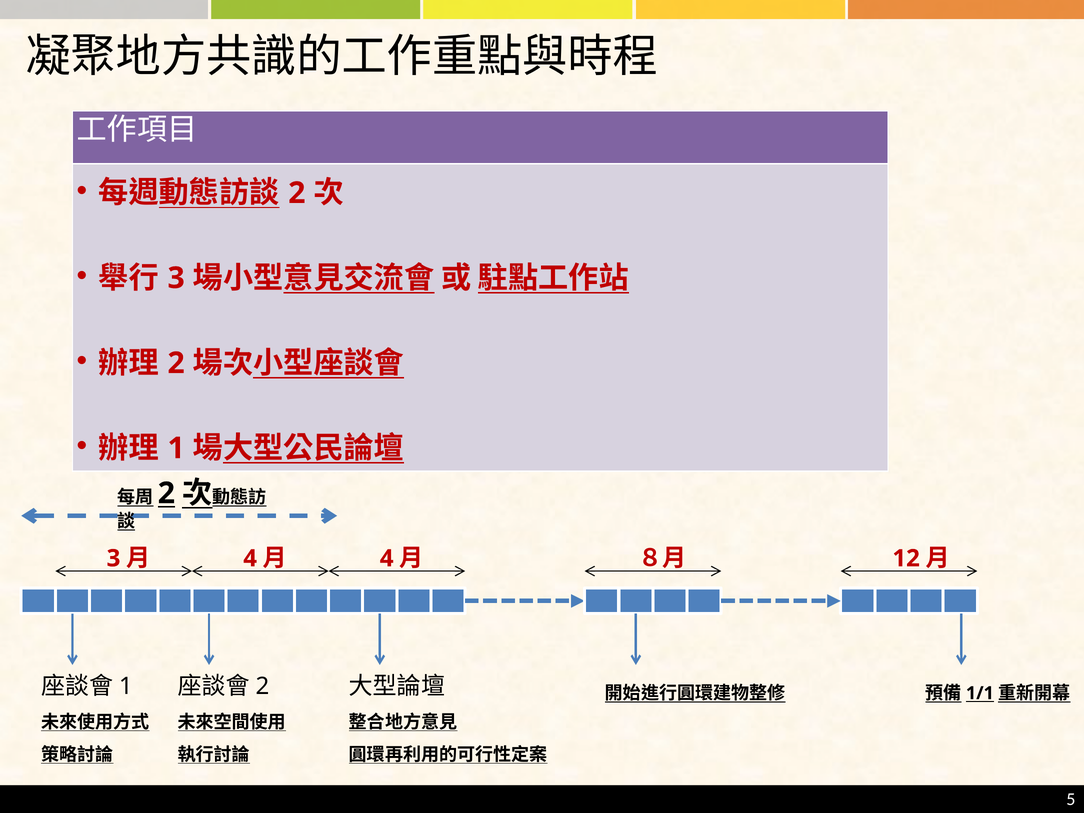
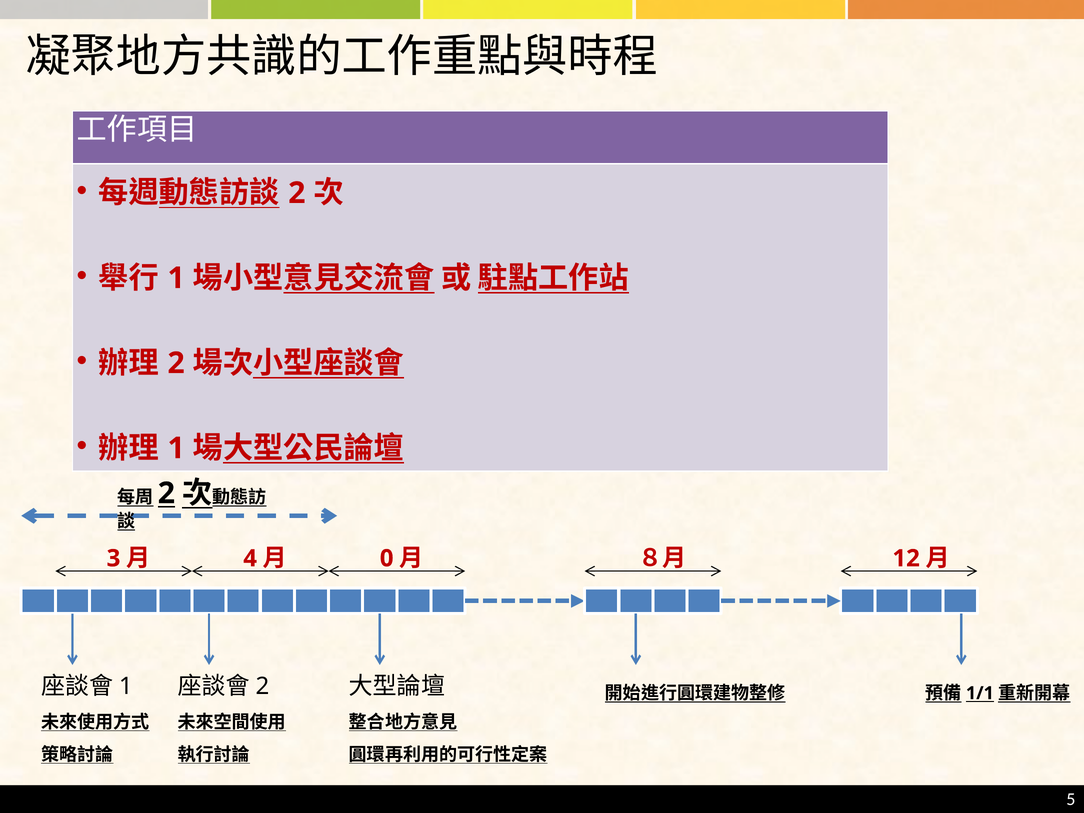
3: 3 -> 1 (176, 278)
4: 4 -> 0 (387, 558)
